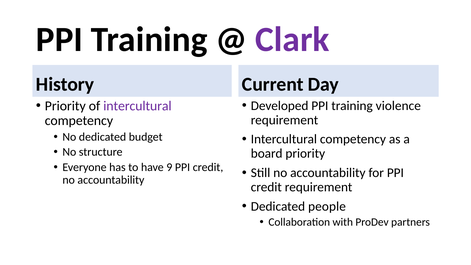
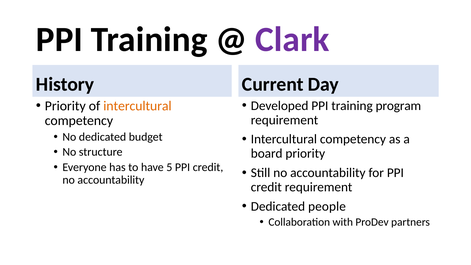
intercultural colour: purple -> orange (137, 106)
violence: violence -> program (398, 106)
9: 9 -> 5 (169, 167)
